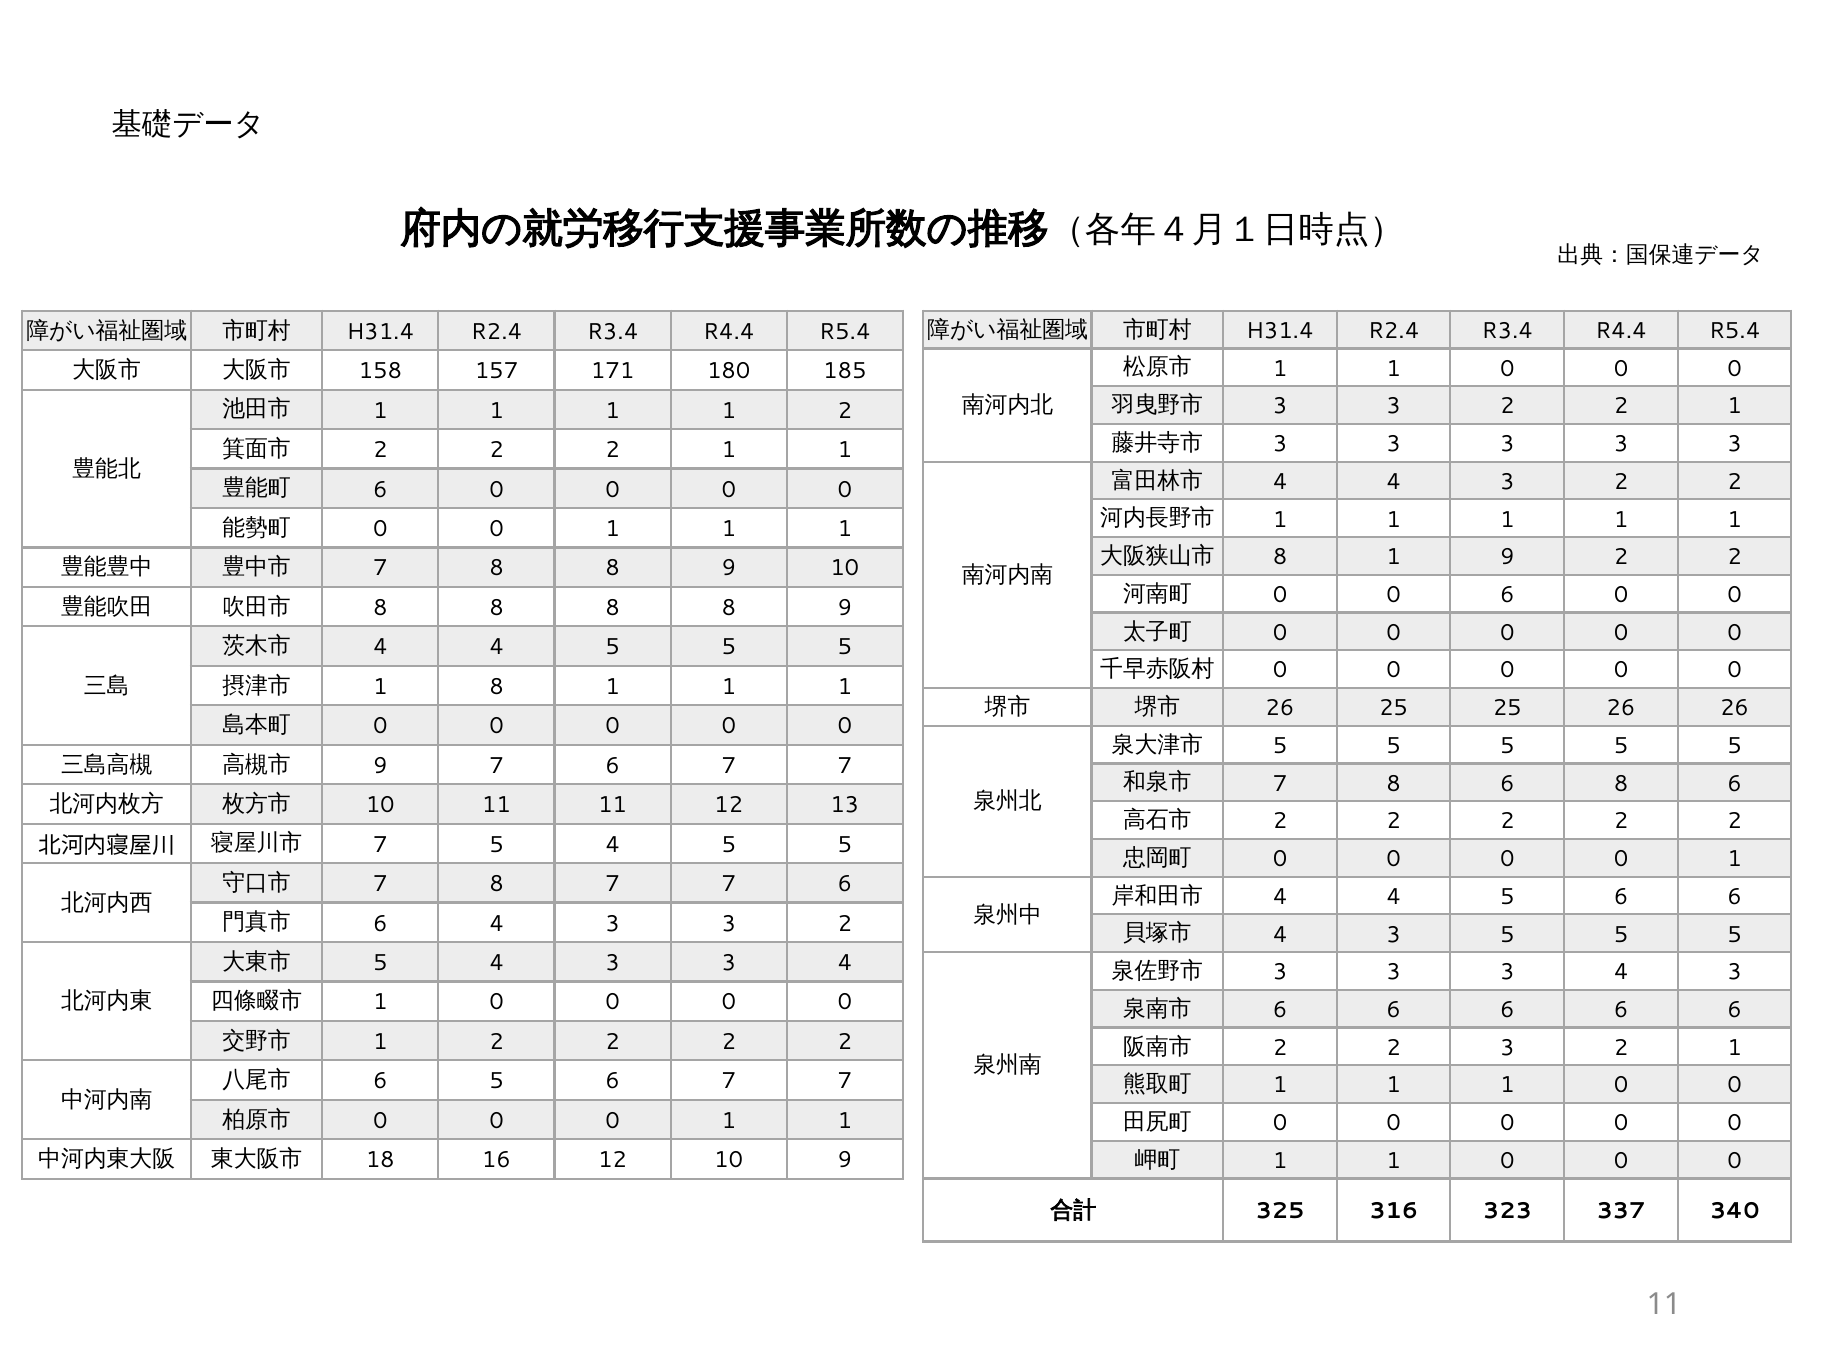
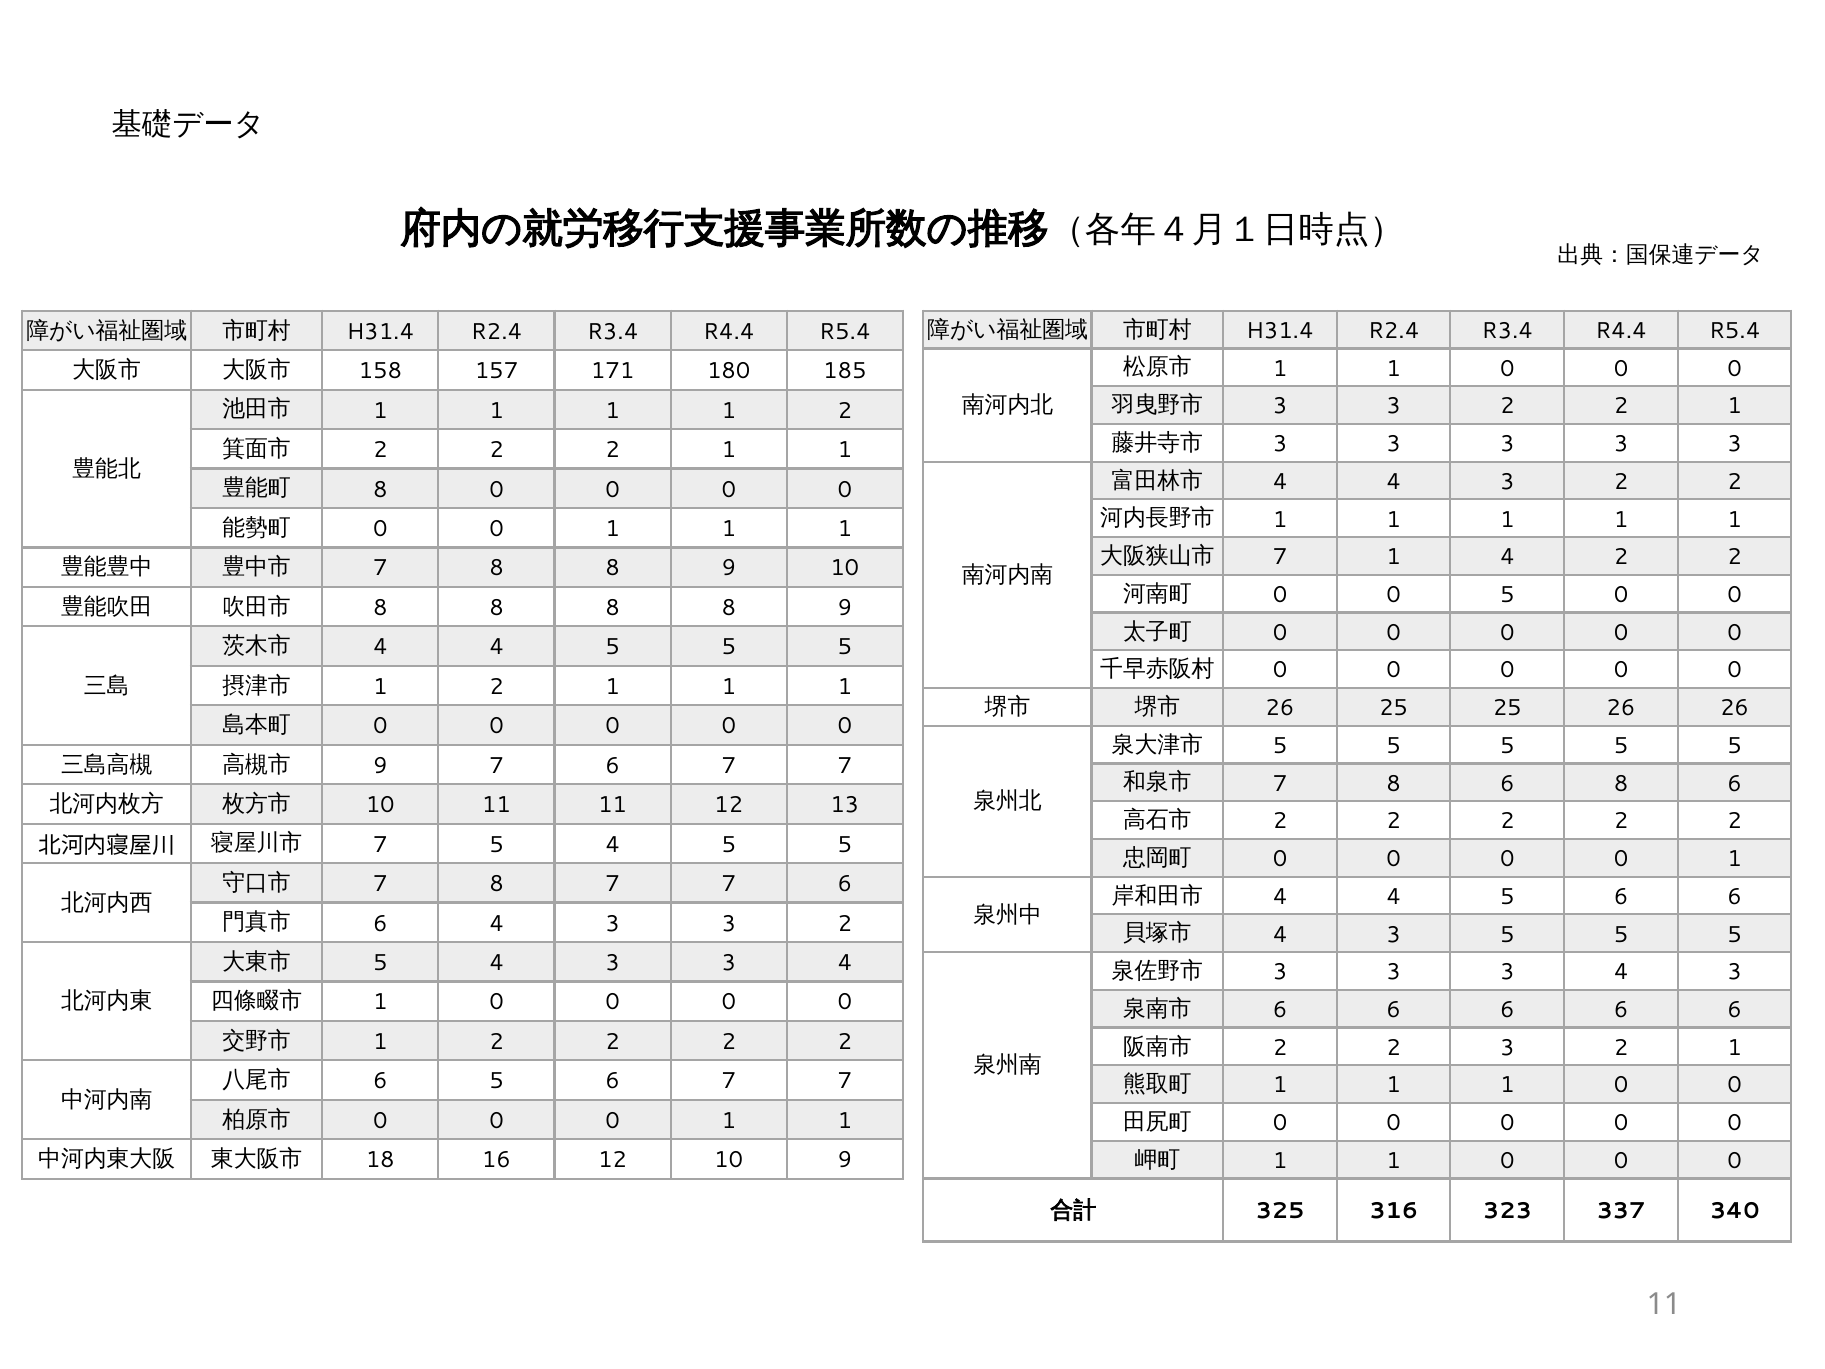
6: 6 -> 8 (380, 489)
8: 8 -> 7 (1280, 557)
1 9: 9 -> 4 (1507, 557)
0 6: 6 -> 5 (1507, 595)
8: 8 -> 2 (497, 687)
